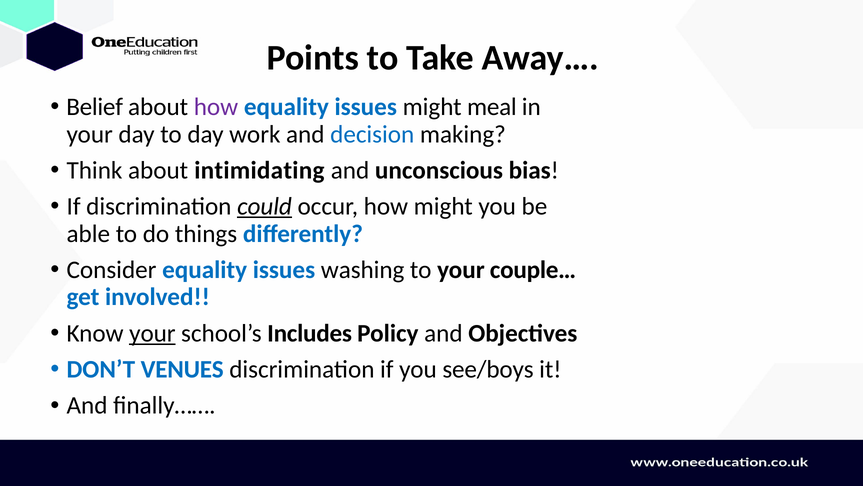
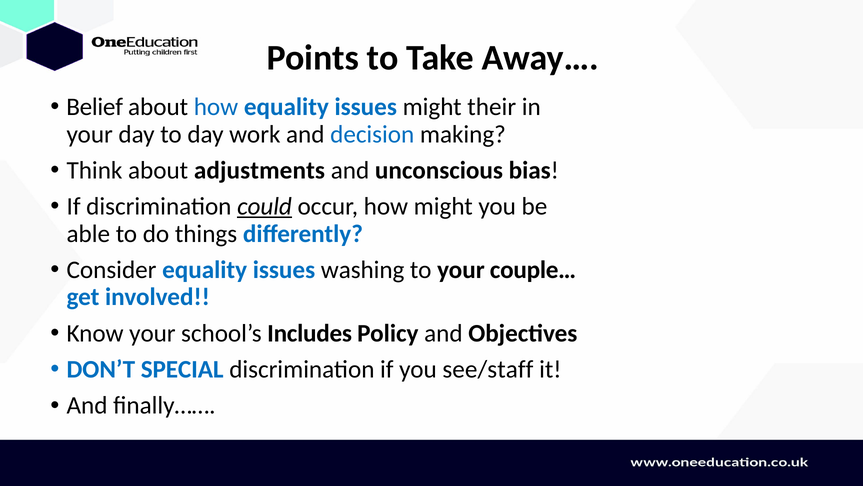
how colour: purple -> blue (216, 107)
meal: meal -> their (492, 107)
intimidating: intimidating -> adjustments (259, 170)
your underline: present -> none (152, 333)
VENUES: VENUES -> SPECIAL (182, 369)
see/boys: see/boys -> see/staff (488, 369)
